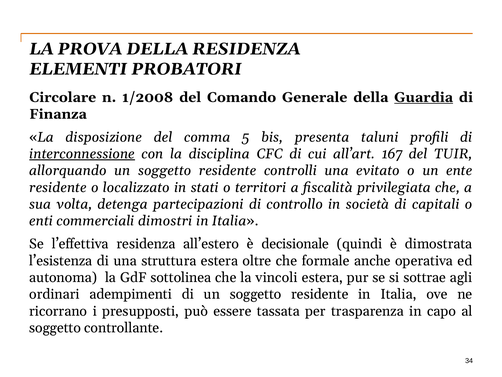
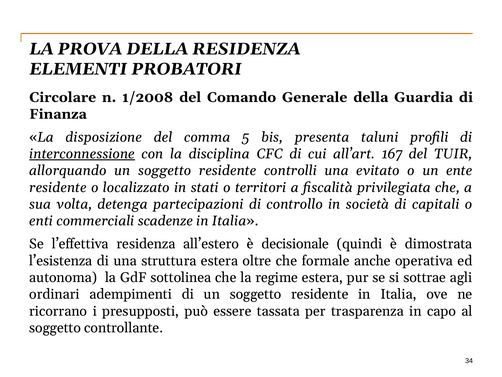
Guardia underline: present -> none (424, 97)
dimostri: dimostri -> scadenze (165, 221)
vincoli: vincoli -> regime (277, 277)
